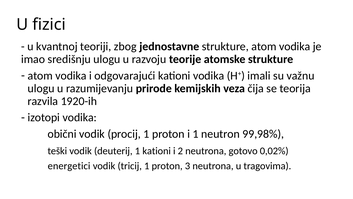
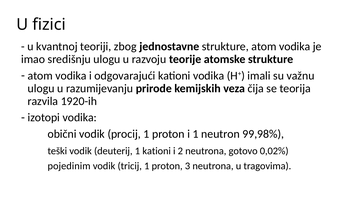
energetici: energetici -> pojedinim (69, 166)
